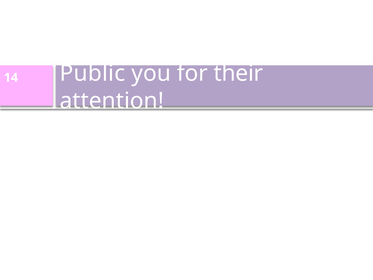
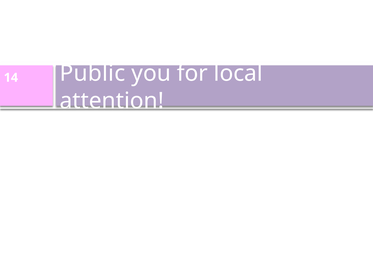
their: their -> local (238, 73)
